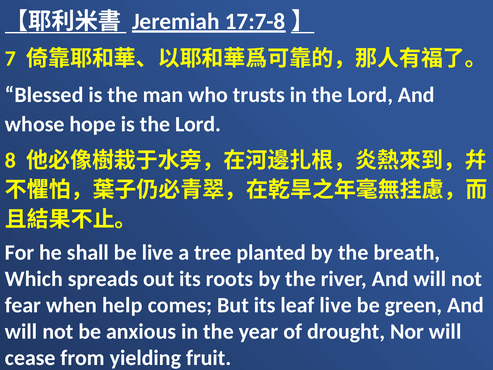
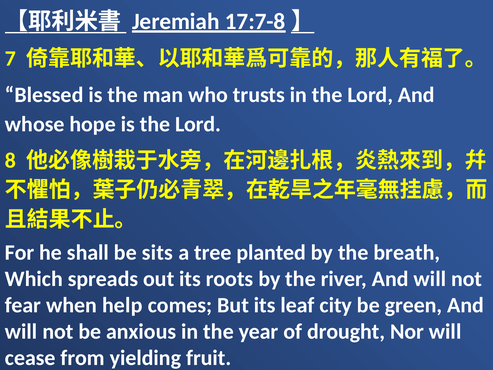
be live: live -> sits (158, 252)
leaf live: live -> city (336, 305)
